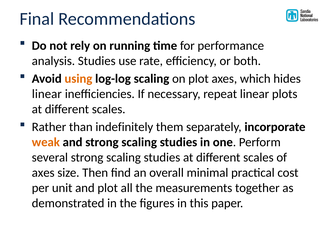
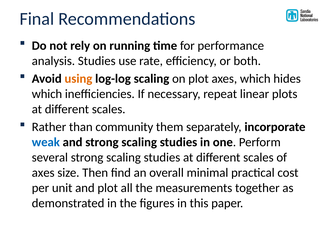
linear: linear -> which (47, 94)
indefinitely: indefinitely -> community (124, 127)
weak colour: orange -> blue (46, 142)
